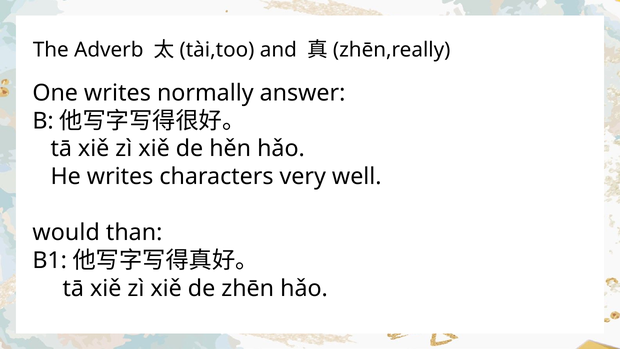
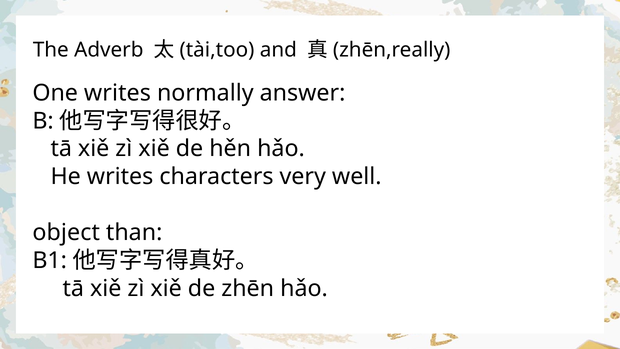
would: would -> object (66, 232)
